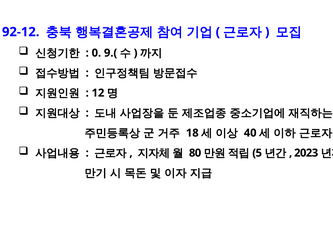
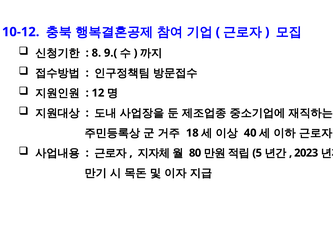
92-12: 92-12 -> 10-12 (21, 32)
0: 0 -> 8 (96, 53)
